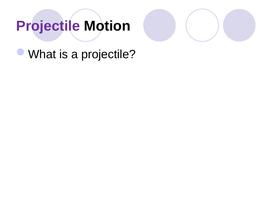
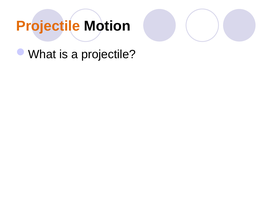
Projectile colour: purple -> orange (48, 26)
